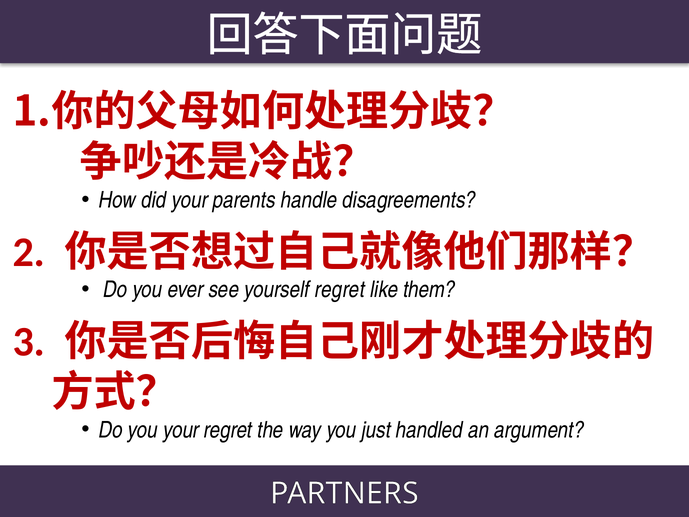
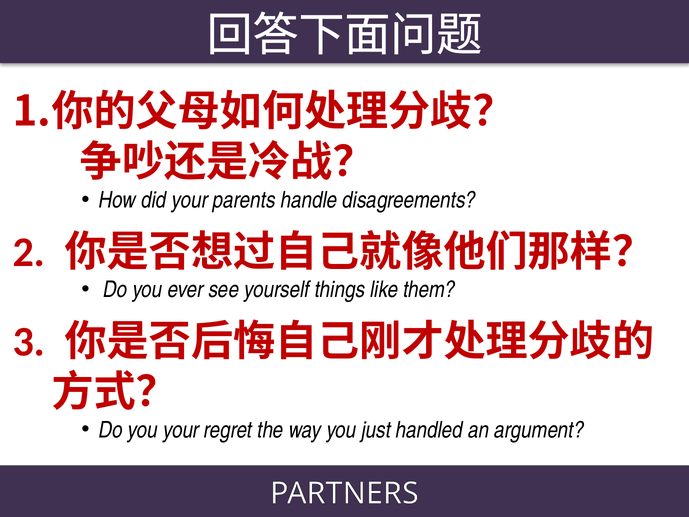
yourself regret: regret -> things (340, 290)
